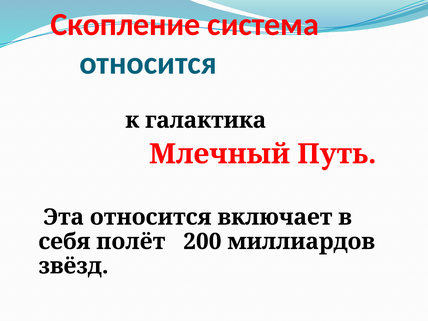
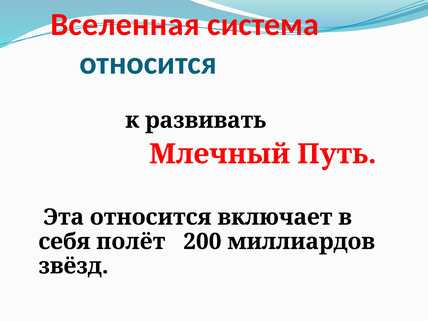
Скопление: Скопление -> Вселенная (125, 25)
галактика: галактика -> развивать (206, 120)
